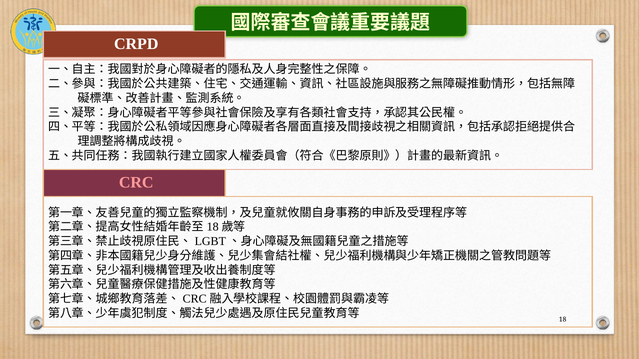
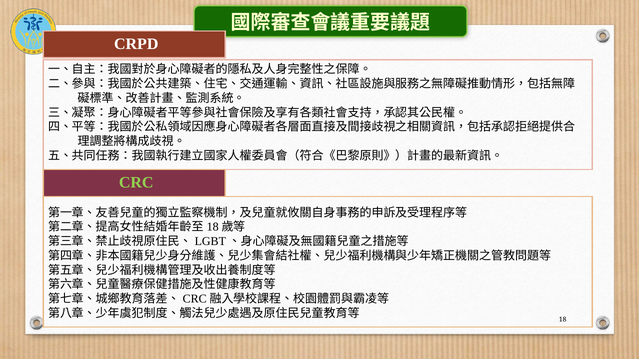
CRC colour: pink -> light green (136, 183)
